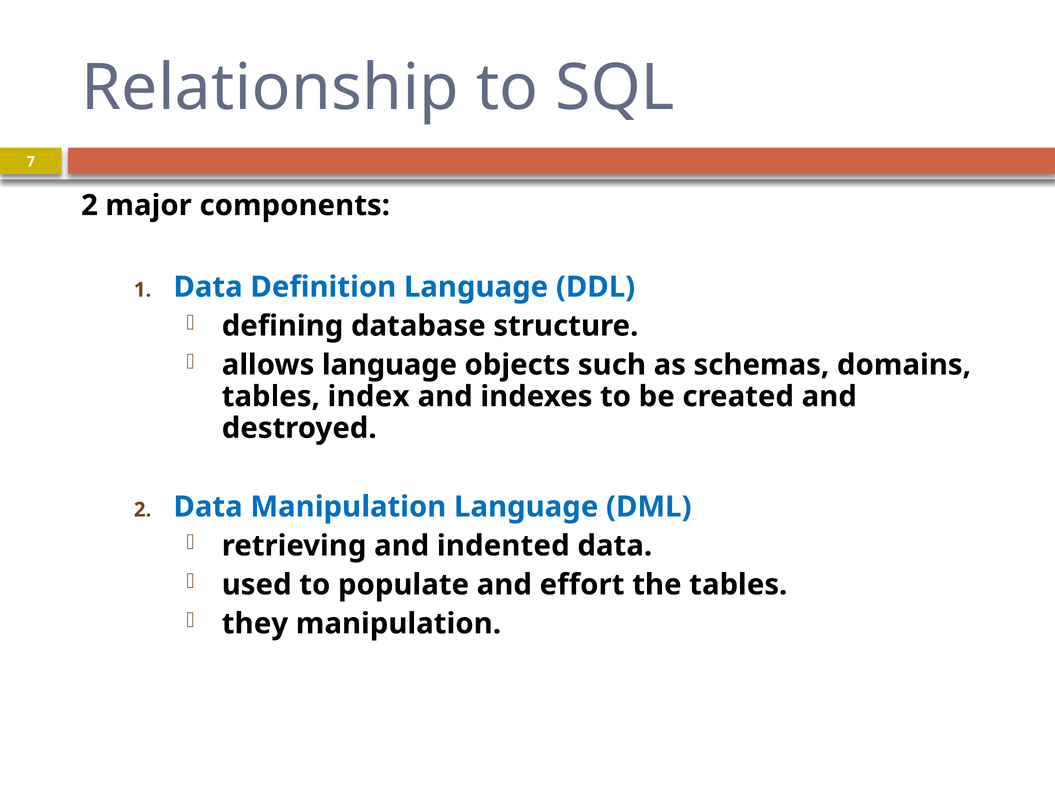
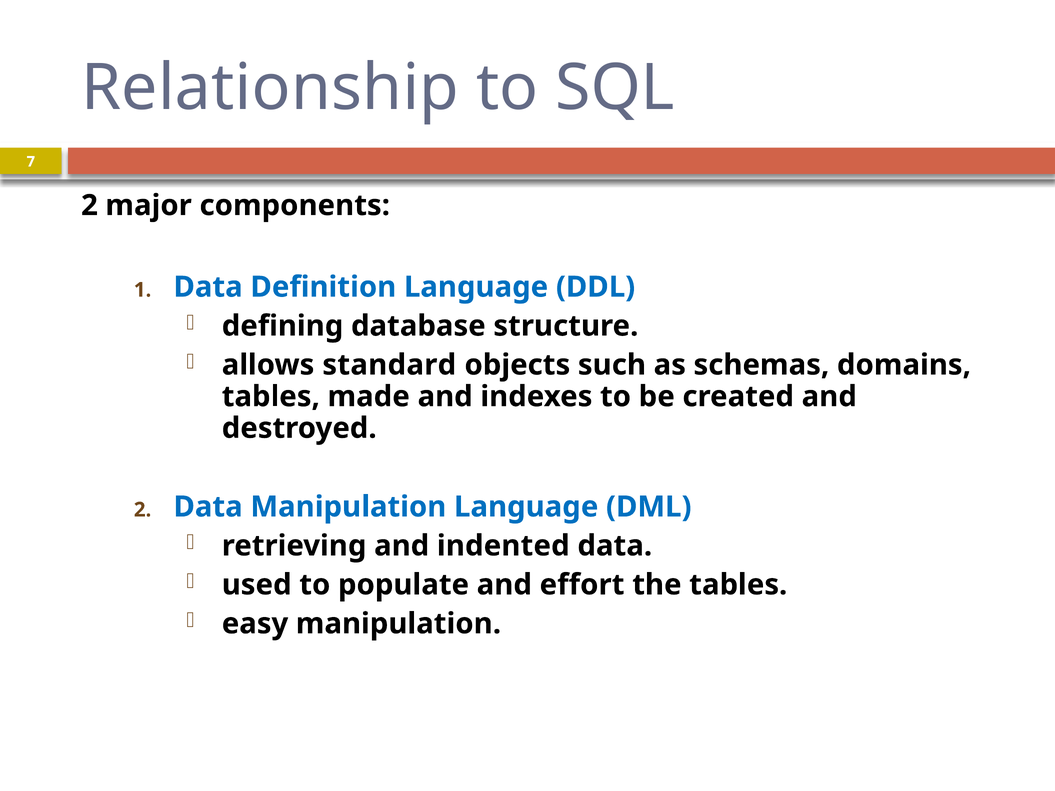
allows language: language -> standard (389, 365)
index: index -> made (369, 397)
they: they -> easy (255, 624)
